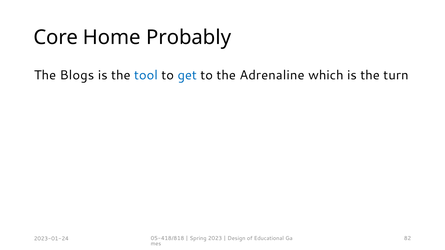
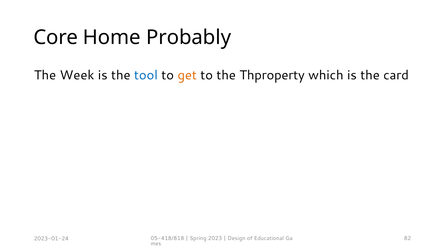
Blogs: Blogs -> Week (77, 75)
get colour: blue -> orange (187, 75)
Adrenaline: Adrenaline -> Thproperty (272, 75)
turn: turn -> card (396, 75)
